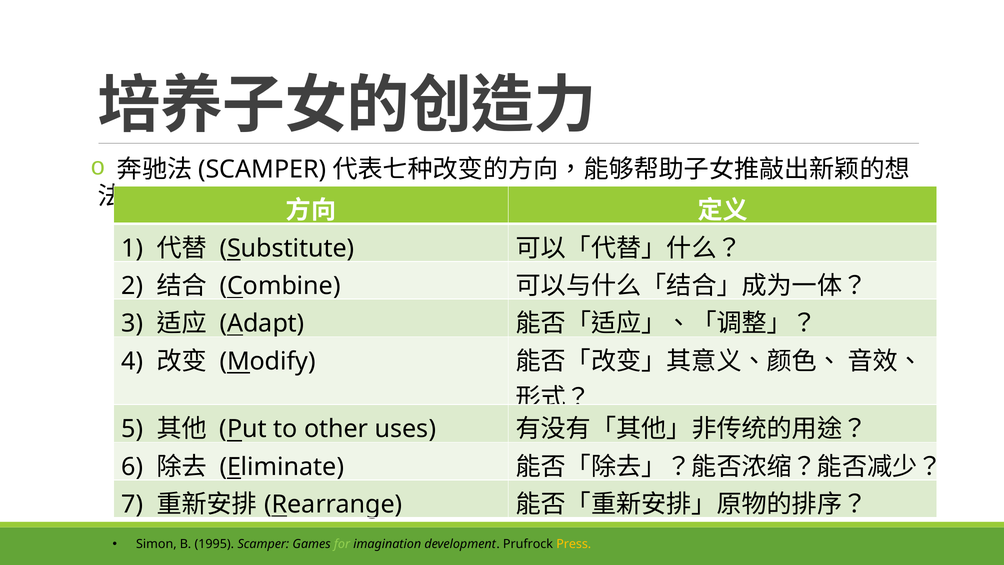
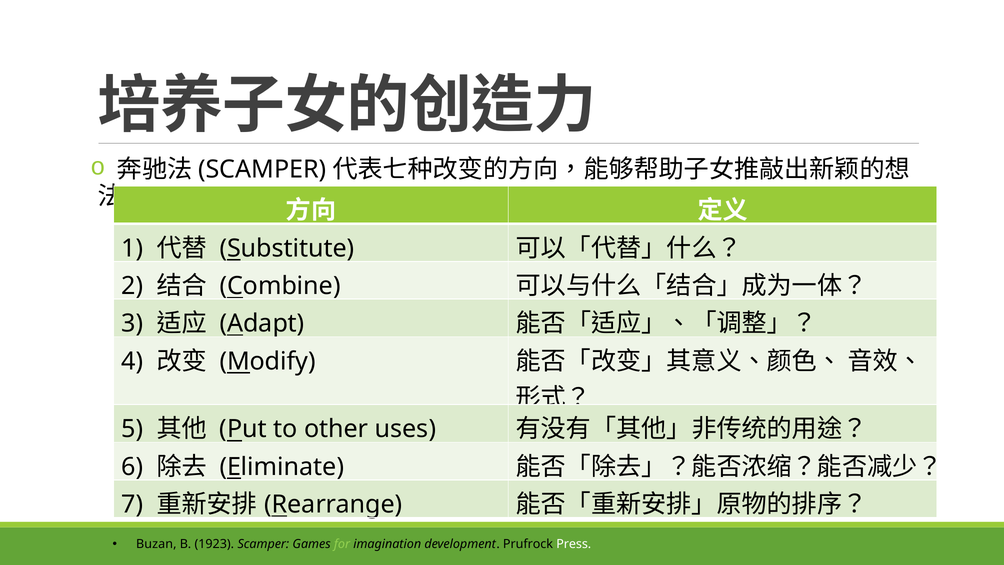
Simon: Simon -> Buzan (156, 544)
1995: 1995 -> 1923 (214, 544)
Press colour: yellow -> white (574, 544)
